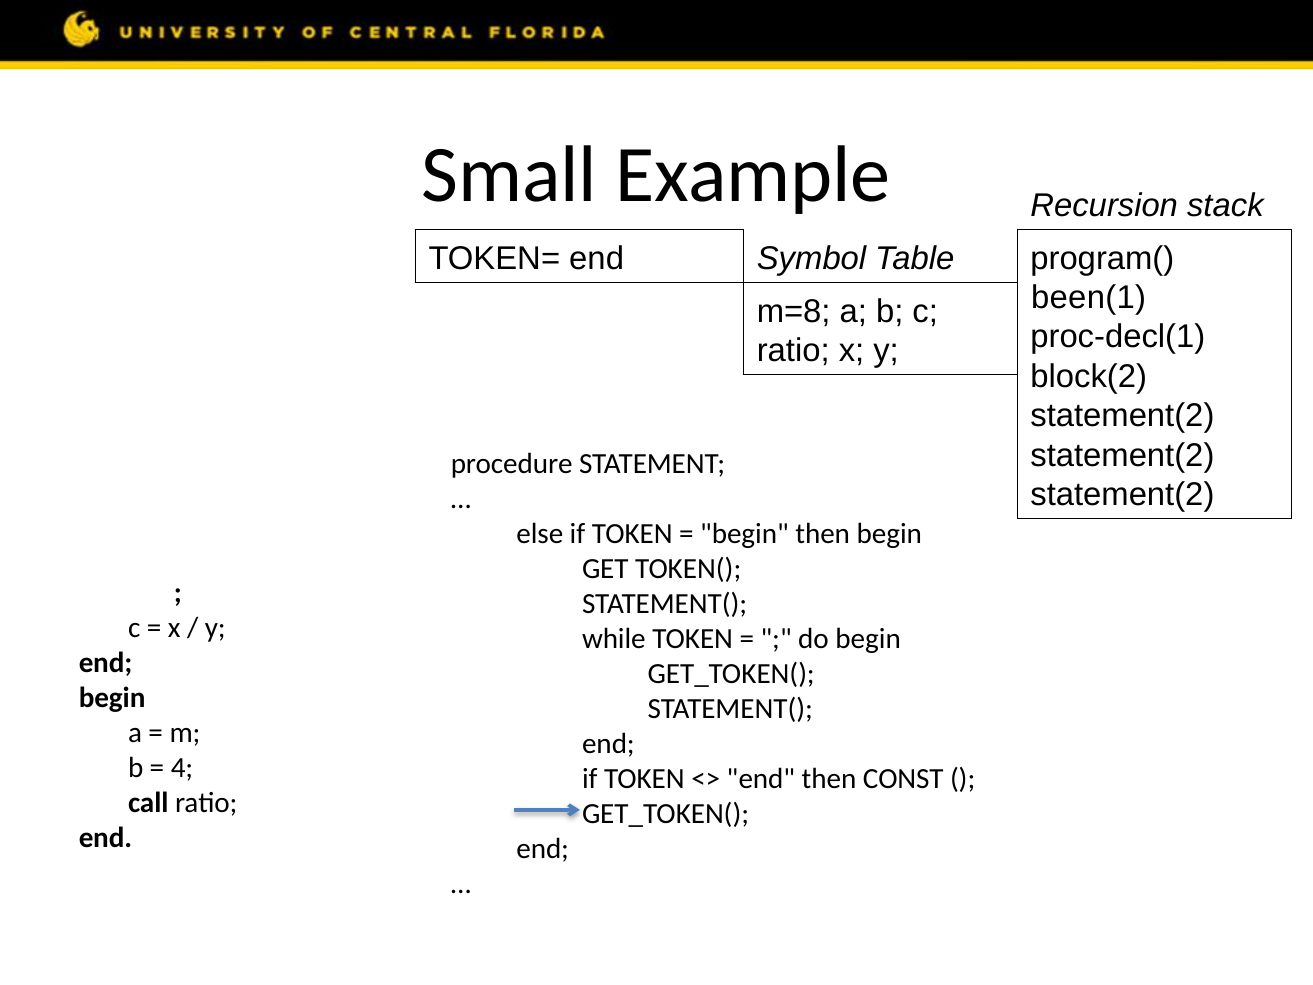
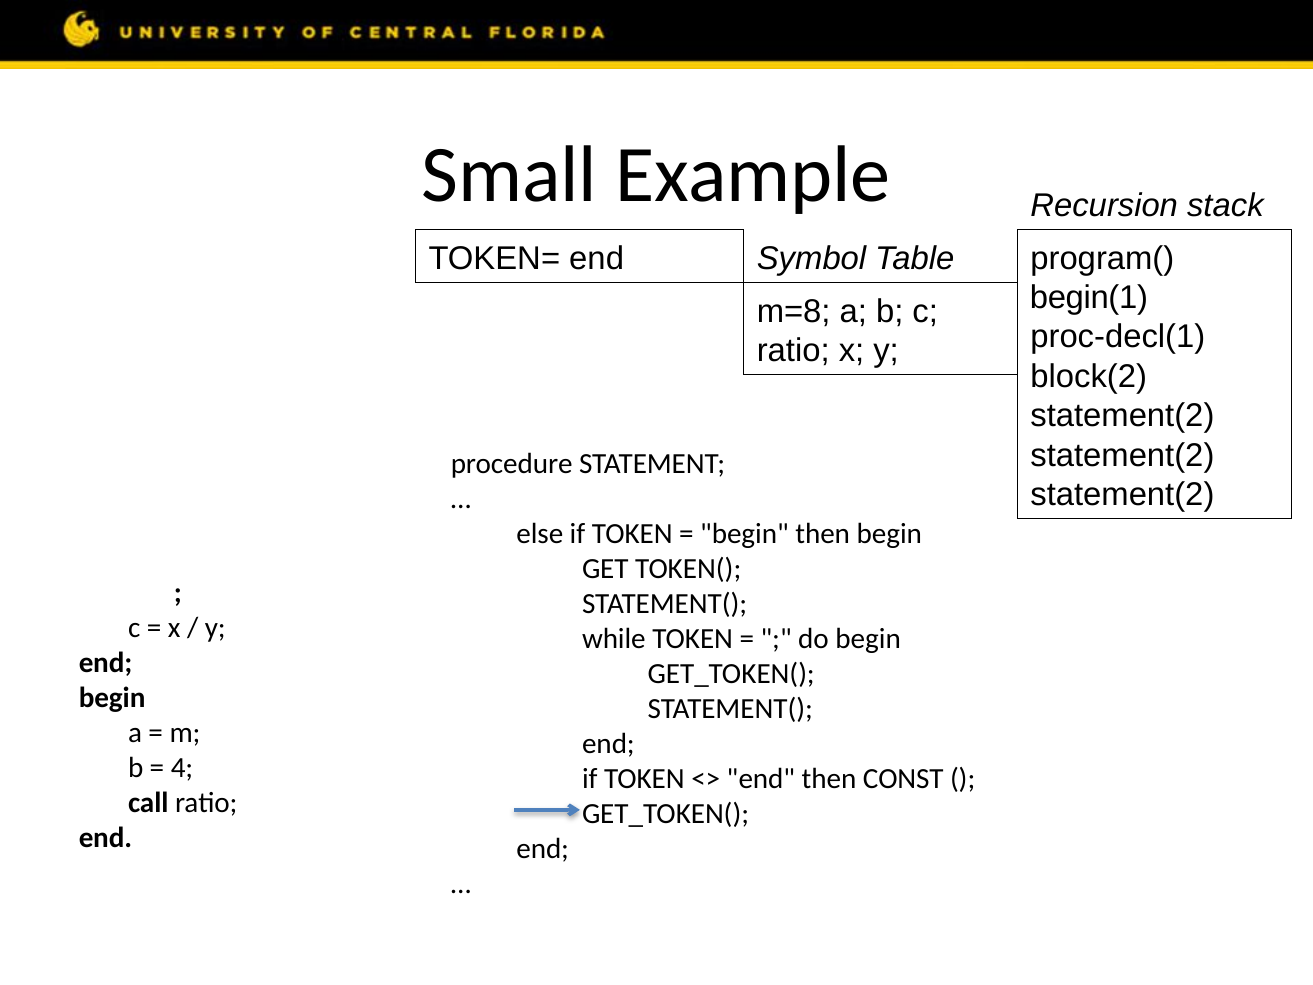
been(1: been(1 -> begin(1 (1089, 298)
